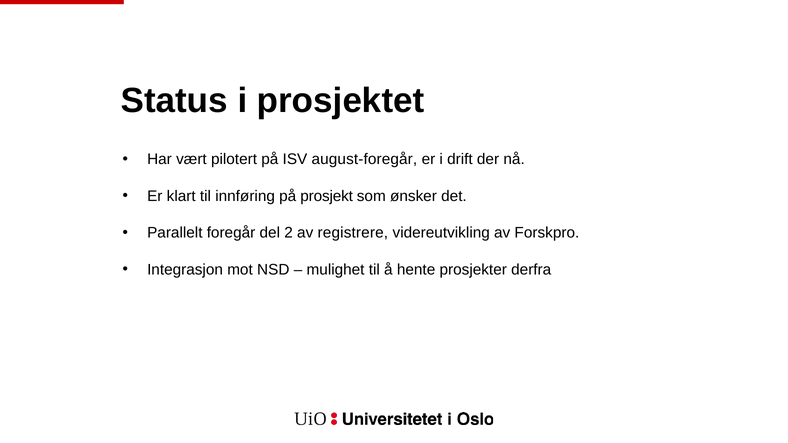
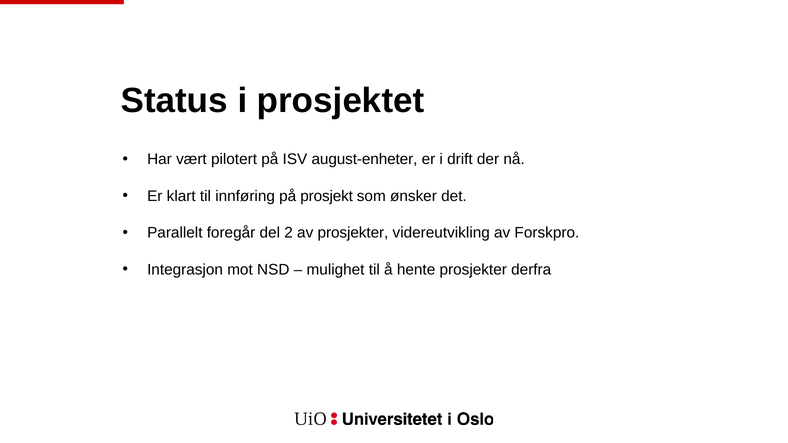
august-foregår: august-foregår -> august-enheter (364, 159)
av registrere: registrere -> prosjekter (353, 233)
